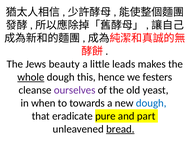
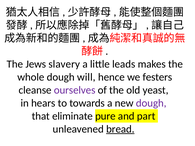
beauty: beauty -> slavery (64, 64)
whole underline: present -> none (31, 77)
this: this -> will (86, 77)
when: when -> hears (43, 103)
dough colour: blue -> purple (151, 103)
eradicate: eradicate -> eliminate (72, 116)
